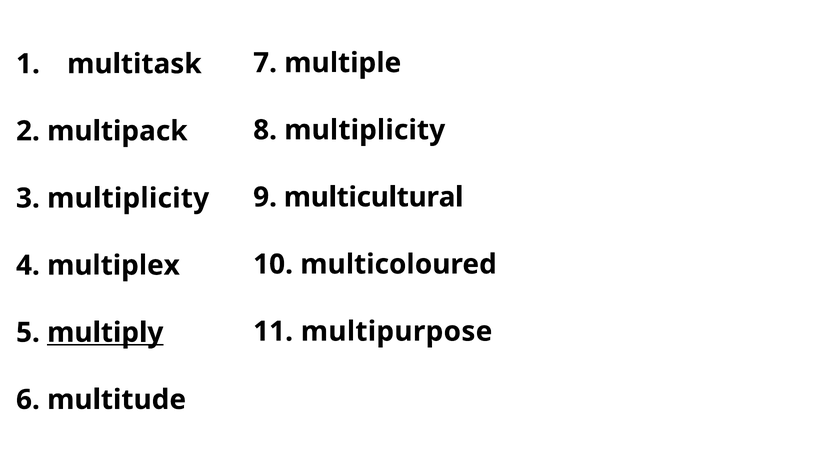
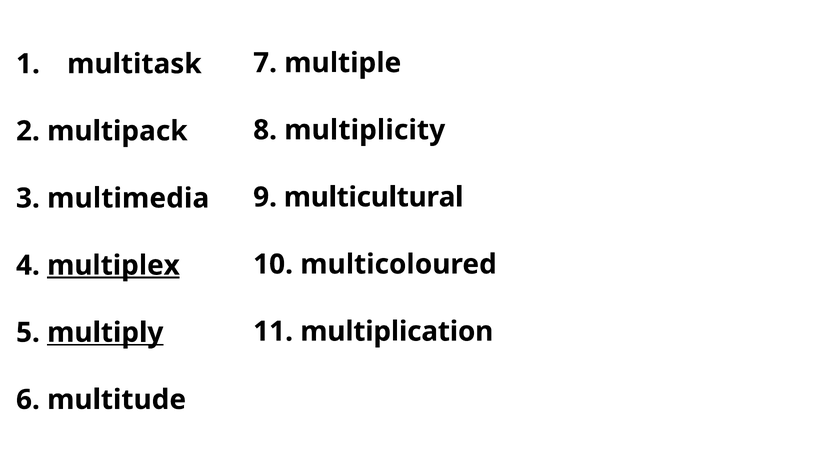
3 multiplicity: multiplicity -> multimedia (128, 198)
multiplex underline: none -> present (113, 265)
multipurpose: multipurpose -> multiplication (397, 331)
